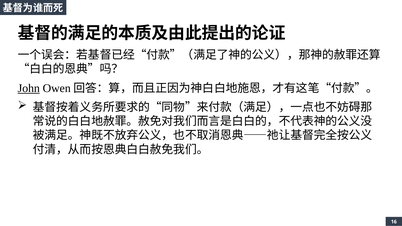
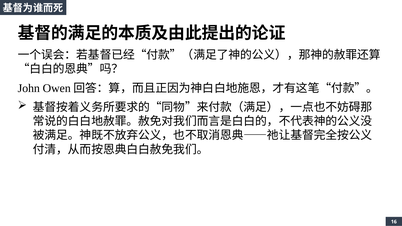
John underline: present -> none (29, 88)
